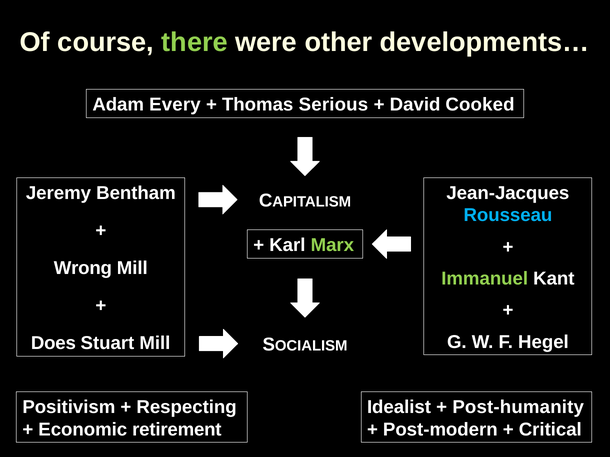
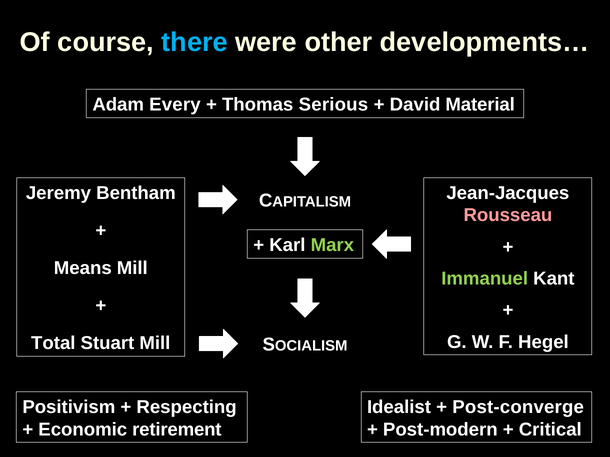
there colour: light green -> light blue (195, 42)
Cooked: Cooked -> Material (480, 105)
Rousseau colour: light blue -> pink (508, 216)
Wrong: Wrong -> Means (83, 268)
Does: Does -> Total (53, 344)
Post-humanity: Post-humanity -> Post-converge (518, 408)
